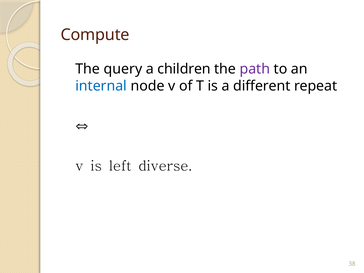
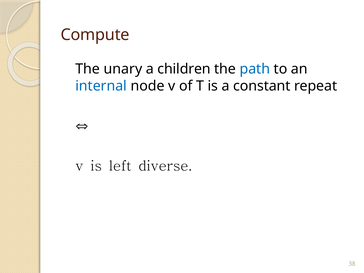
query: query -> unary (123, 69)
path colour: purple -> blue (255, 69)
different: different -> constant (262, 86)
